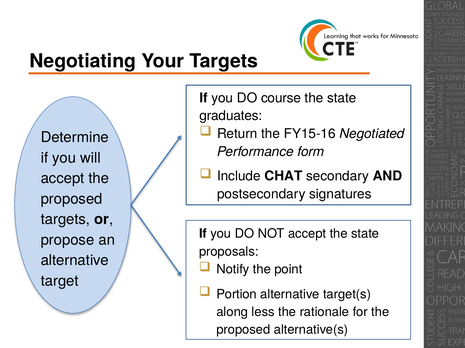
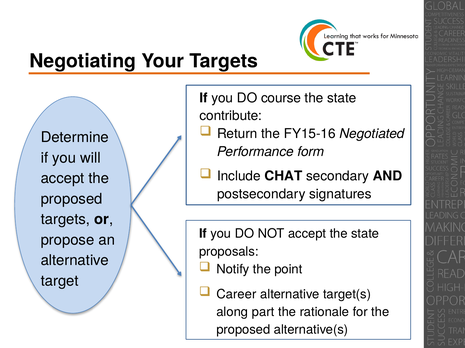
graduates: graduates -> contribute (231, 116)
Portion: Portion -> Career (237, 295)
less: less -> part (263, 313)
